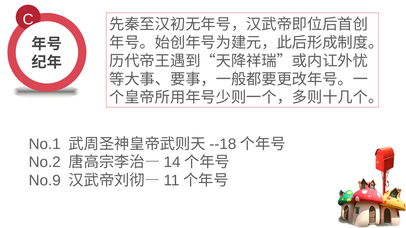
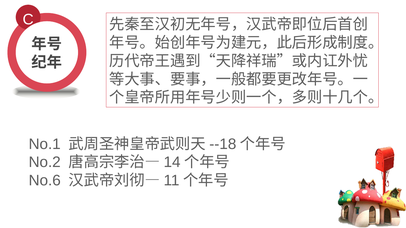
No.9: No.9 -> No.6 (45, 181)
